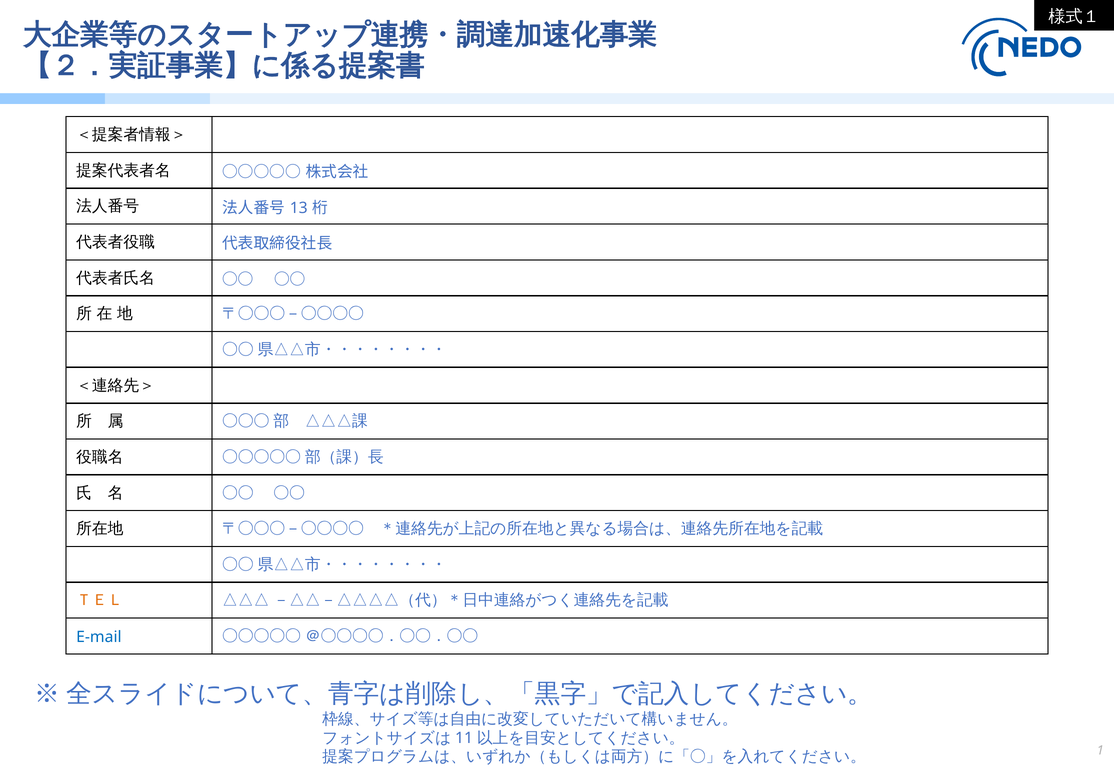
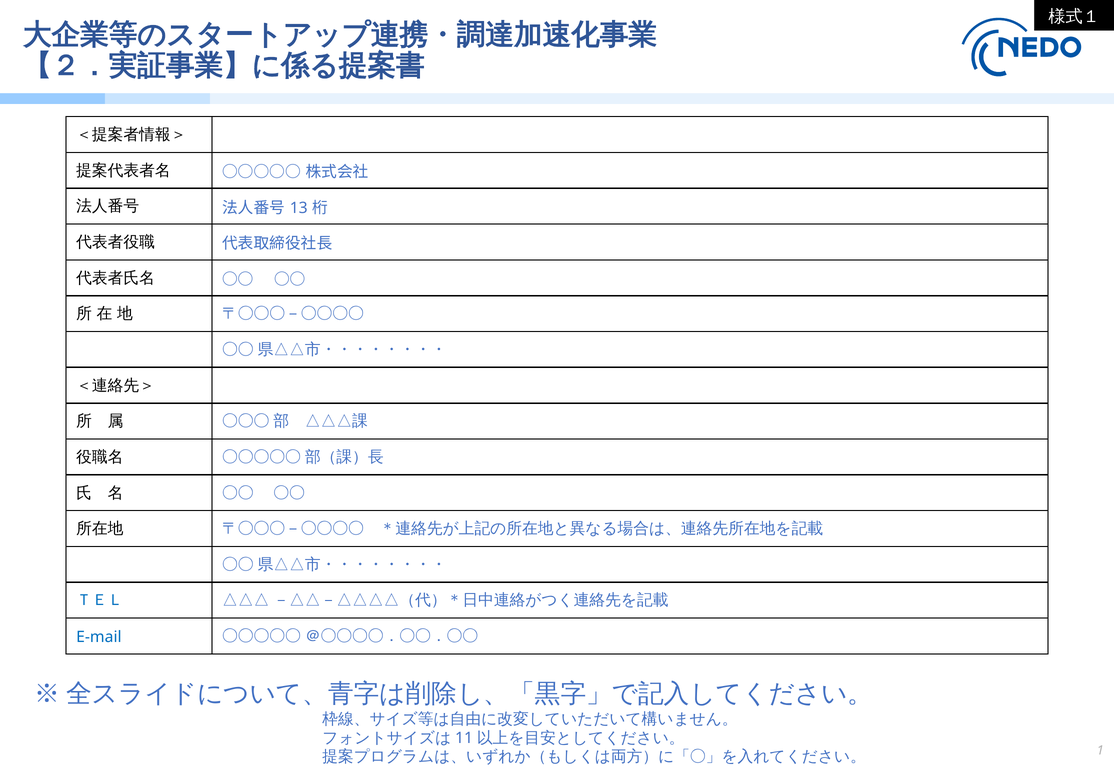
ＴＥＬ colour: orange -> blue (100, 600)
